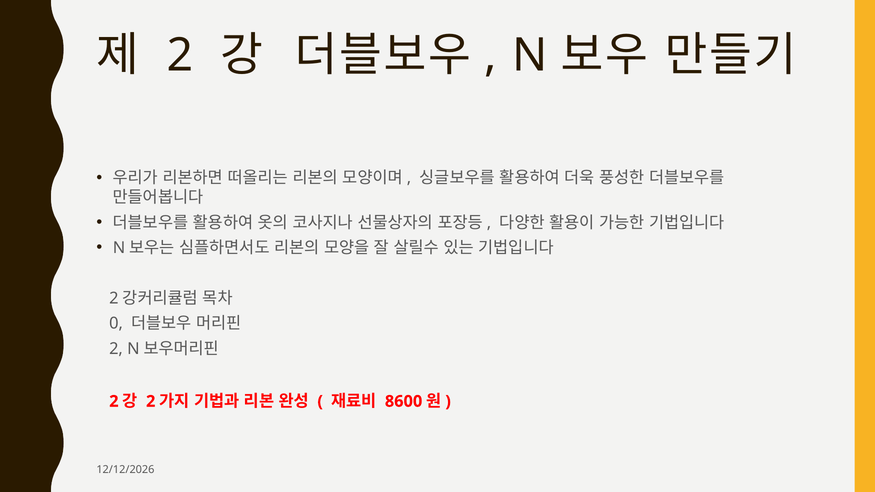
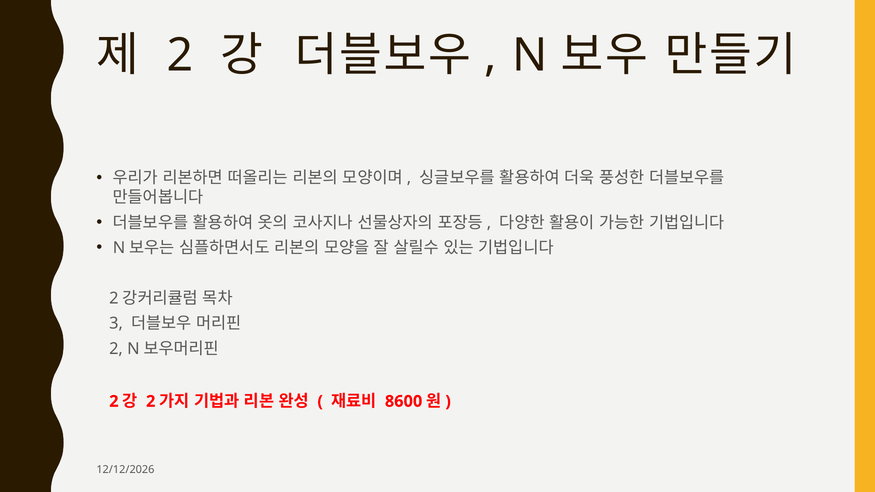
0: 0 -> 3 (116, 324)
